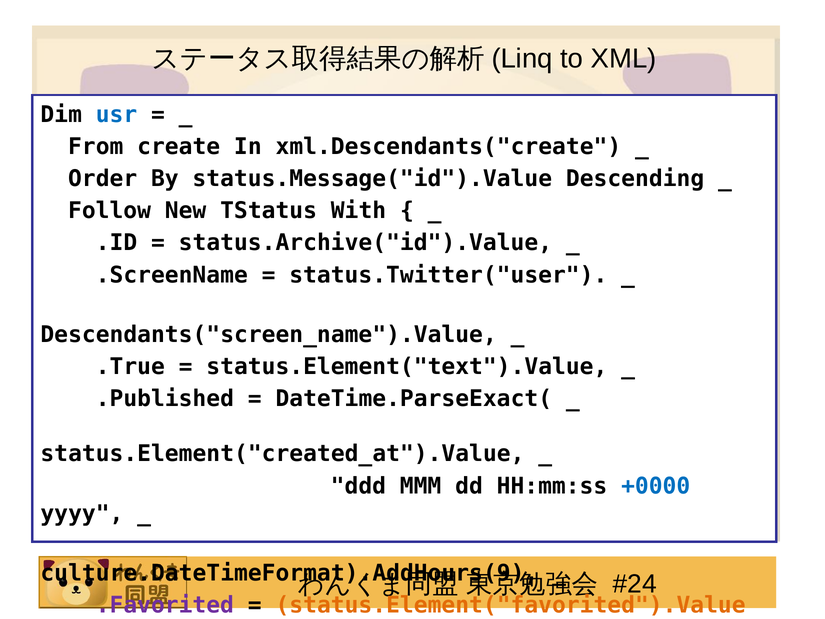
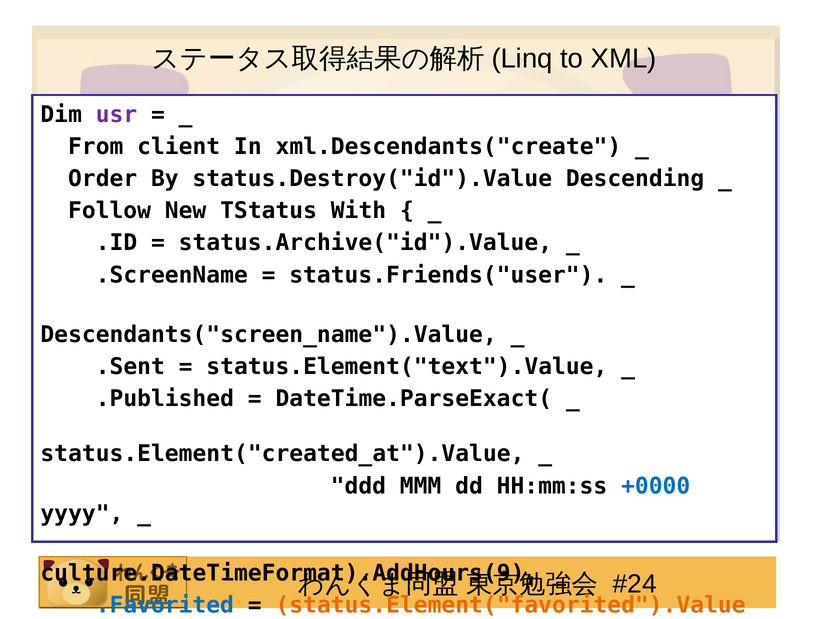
usr colour: blue -> purple (117, 114)
create: create -> client (179, 147)
status.Message("id").Value: status.Message("id").Value -> status.Destroy("id").Value (372, 179)
status.Twitter("user: status.Twitter("user -> status.Friends("user (448, 275)
.True: .True -> .Sent (130, 367)
.Favorited colour: purple -> blue (165, 605)
